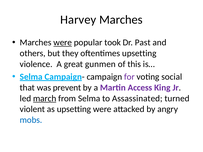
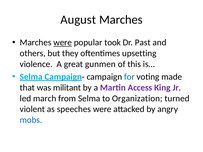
Harvey: Harvey -> August (78, 20)
for colour: purple -> blue (129, 77)
social: social -> made (172, 77)
prevent: prevent -> militant (67, 88)
march underline: present -> none (45, 99)
Assassinated: Assassinated -> Organization (137, 99)
as upsetting: upsetting -> speeches (74, 109)
